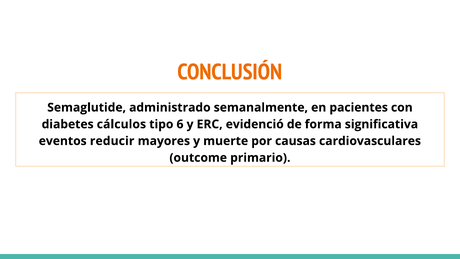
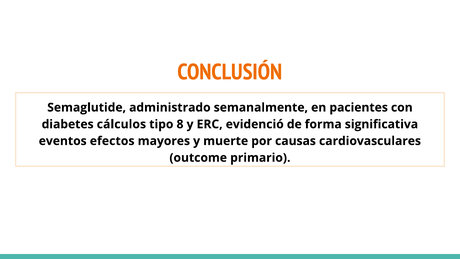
6: 6 -> 8 (180, 124)
reducir: reducir -> efectos (112, 141)
